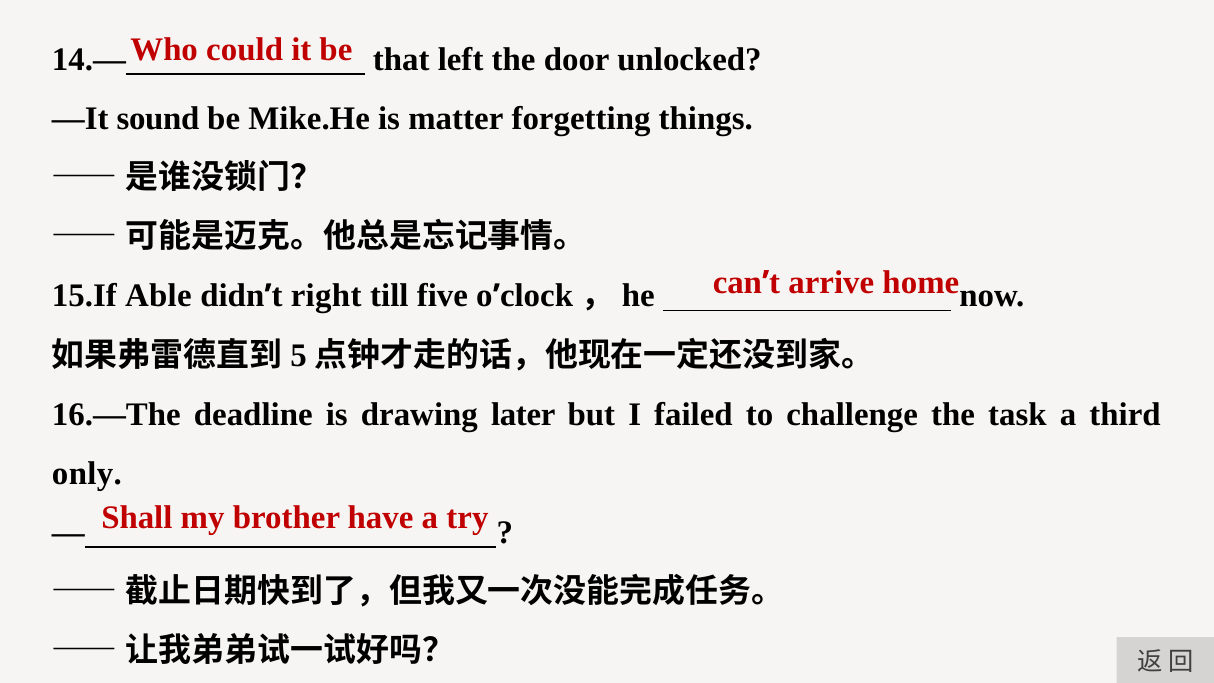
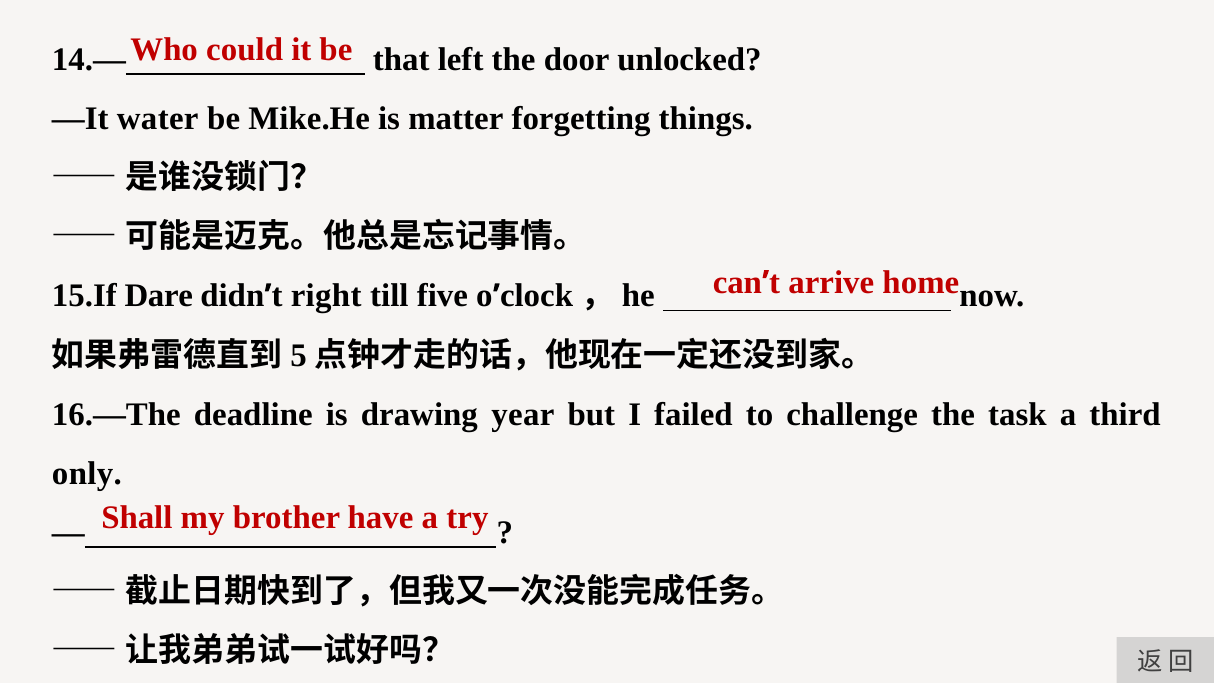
sound: sound -> water (158, 119)
Able: Able -> Dare (159, 296)
later: later -> year (523, 414)
